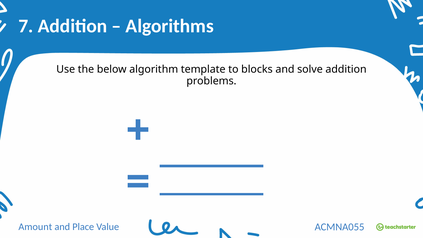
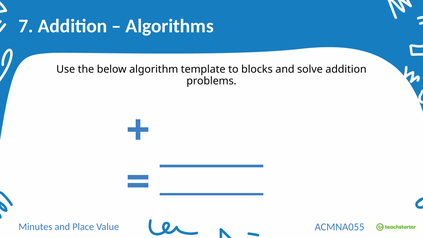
Amount: Amount -> Minutes (35, 227)
